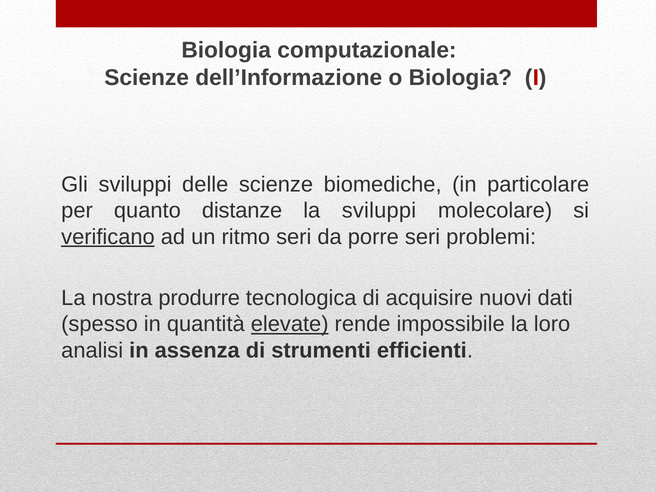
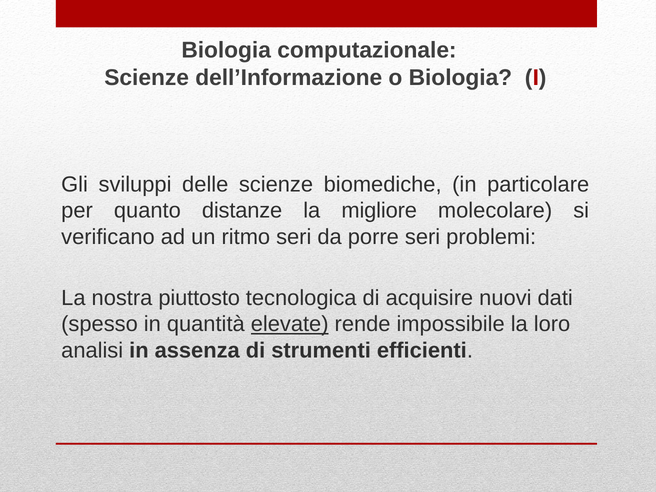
la sviluppi: sviluppi -> migliore (379, 211)
verificano underline: present -> none (108, 237)
produrre: produrre -> piuttosto (199, 298)
